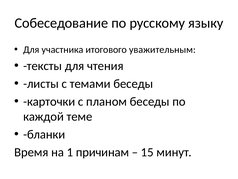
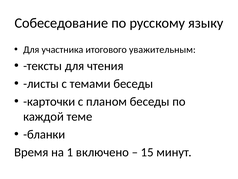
причинам: причинам -> включено (102, 152)
